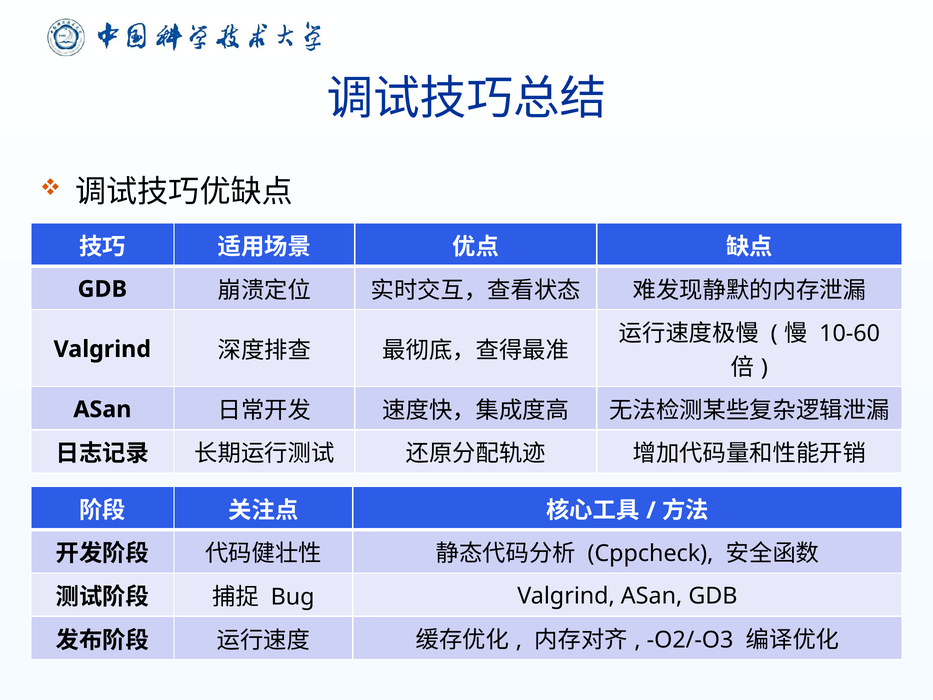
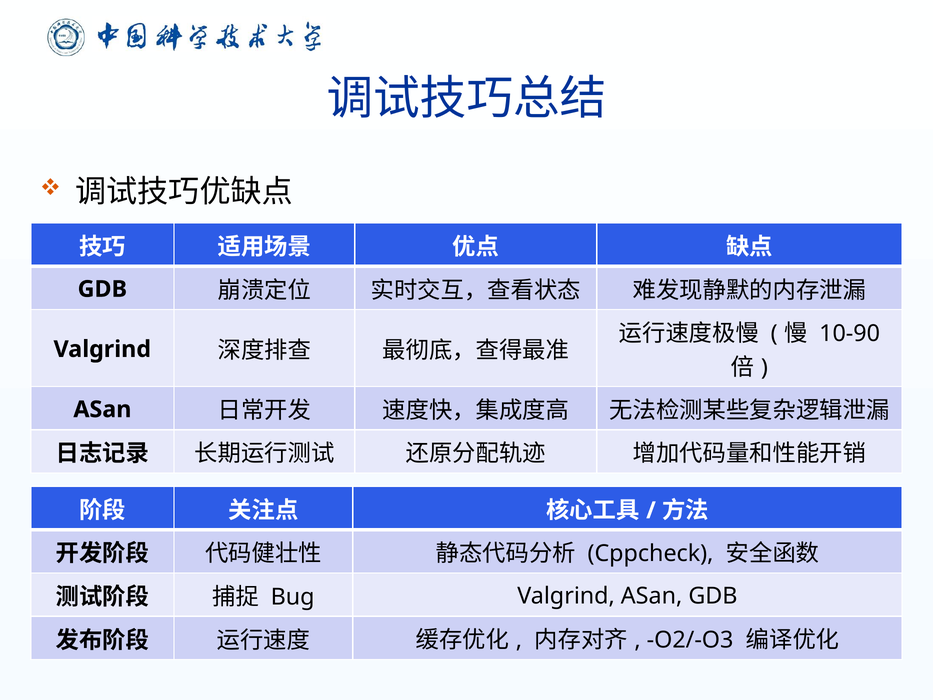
10-60: 10-60 -> 10-90 (850, 333)
